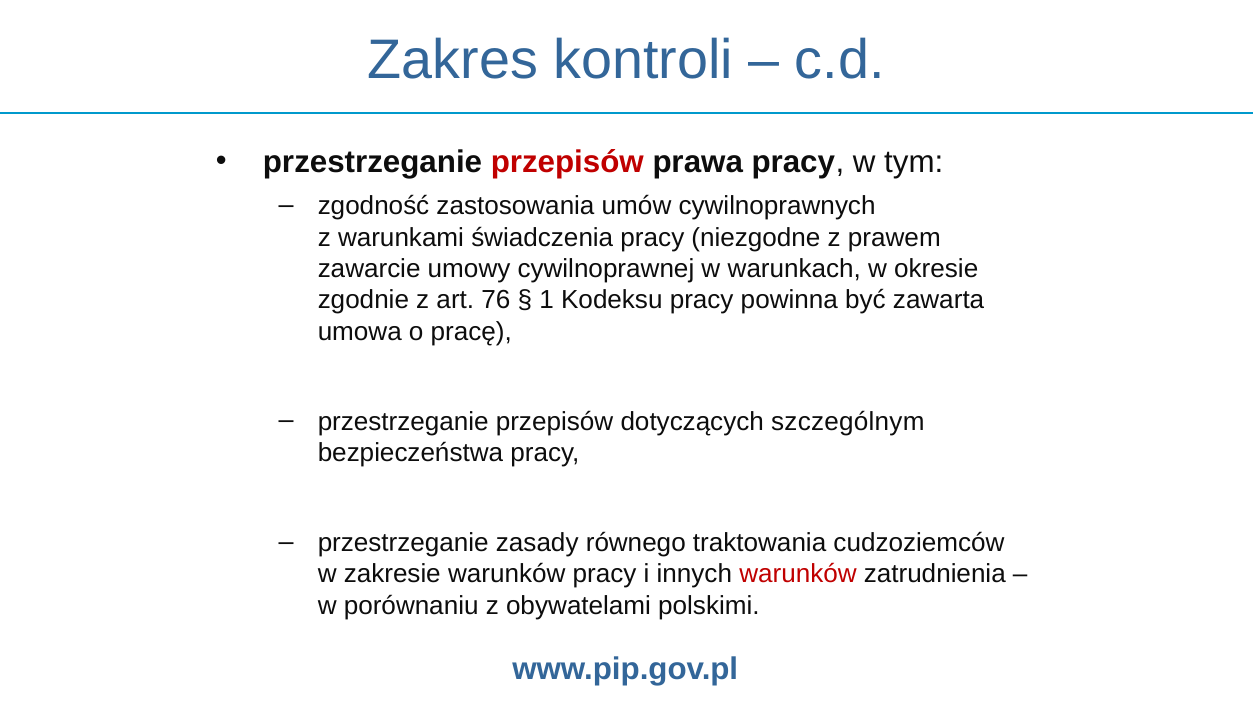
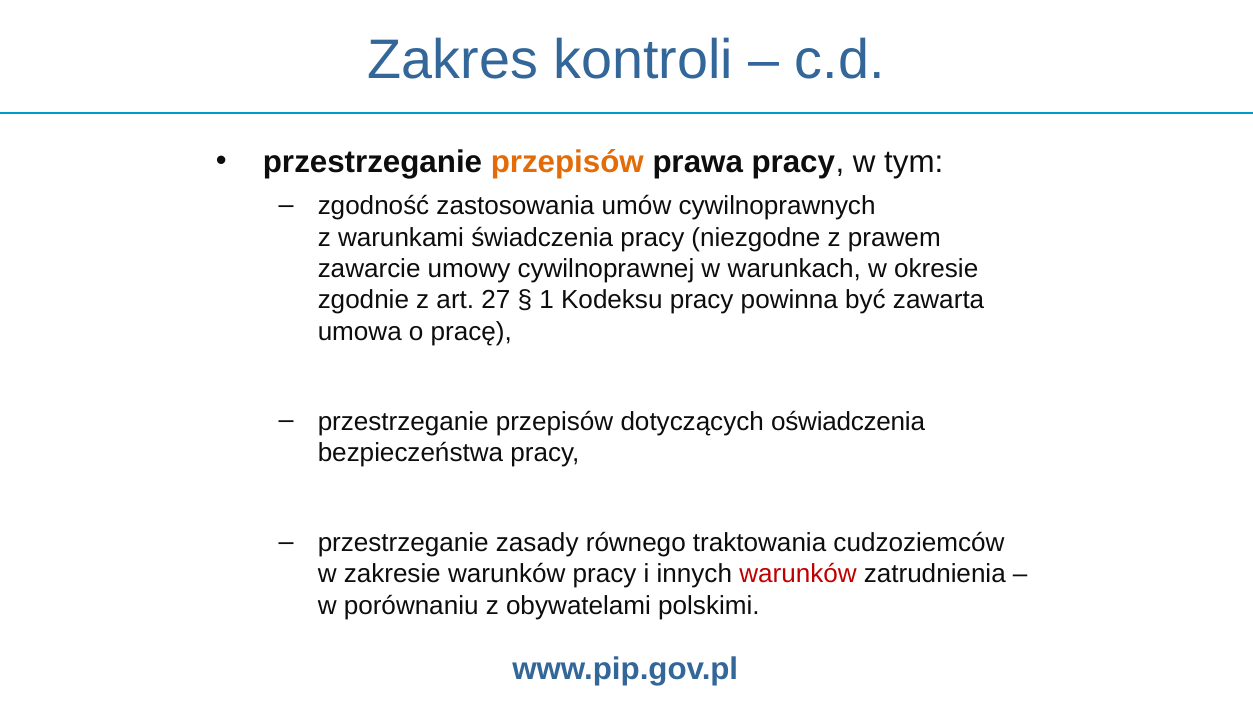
przepisów colour: red -> orange (567, 162)
76: 76 -> 27 (496, 300)
szczególnym: szczególnym -> oświadczenia (848, 421)
